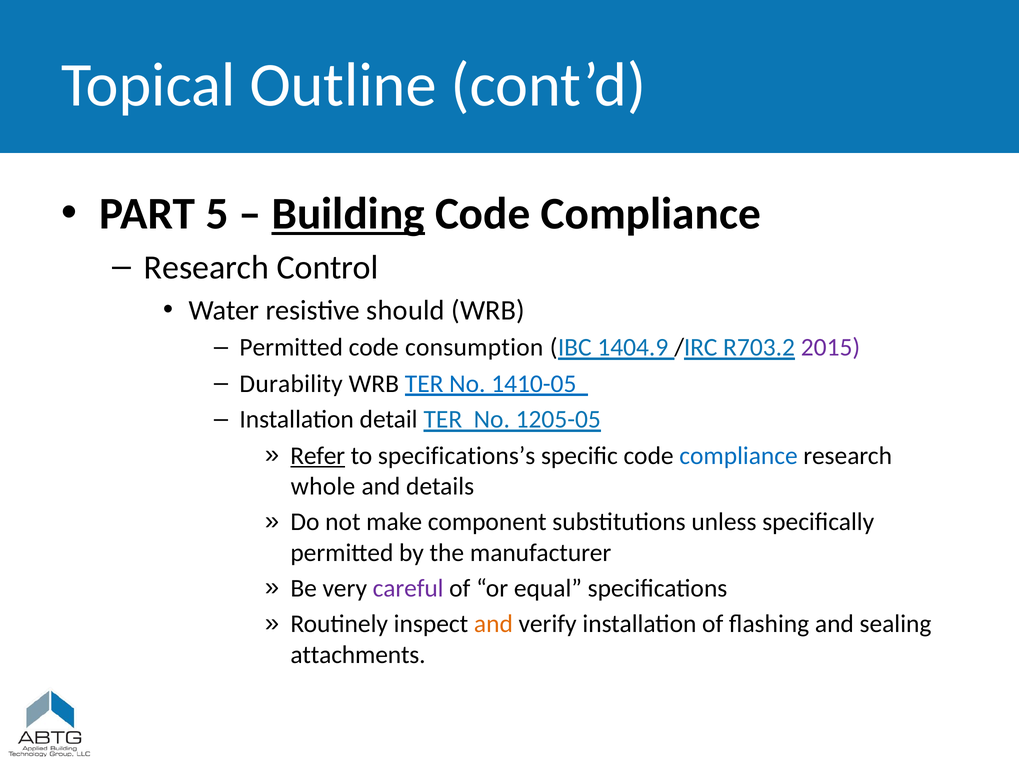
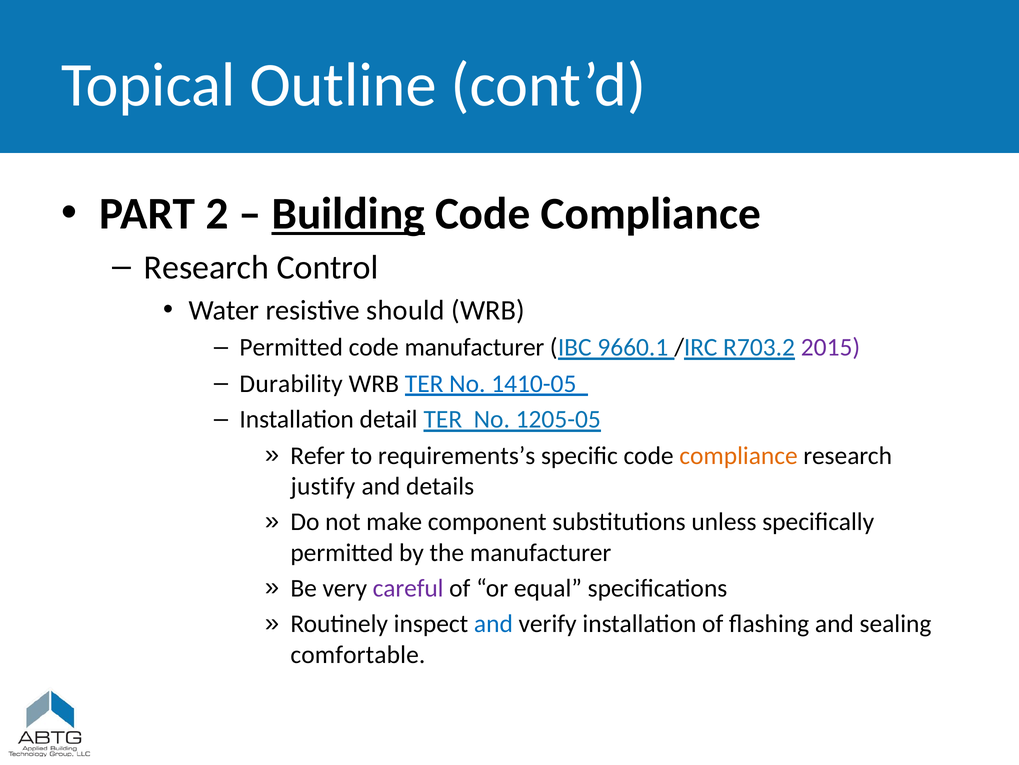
5: 5 -> 2 (217, 214)
code consumption: consumption -> manufacturer (474, 347)
1404.9: 1404.9 -> 9660.1 (633, 347)
Refer underline: present -> none (318, 455)
specifications’s: specifications’s -> requirements’s (457, 455)
compliance colour: blue -> orange (739, 455)
whole: whole -> justify (323, 486)
and colour: orange -> blue (493, 623)
attachments: attachments -> comfortable (358, 654)
